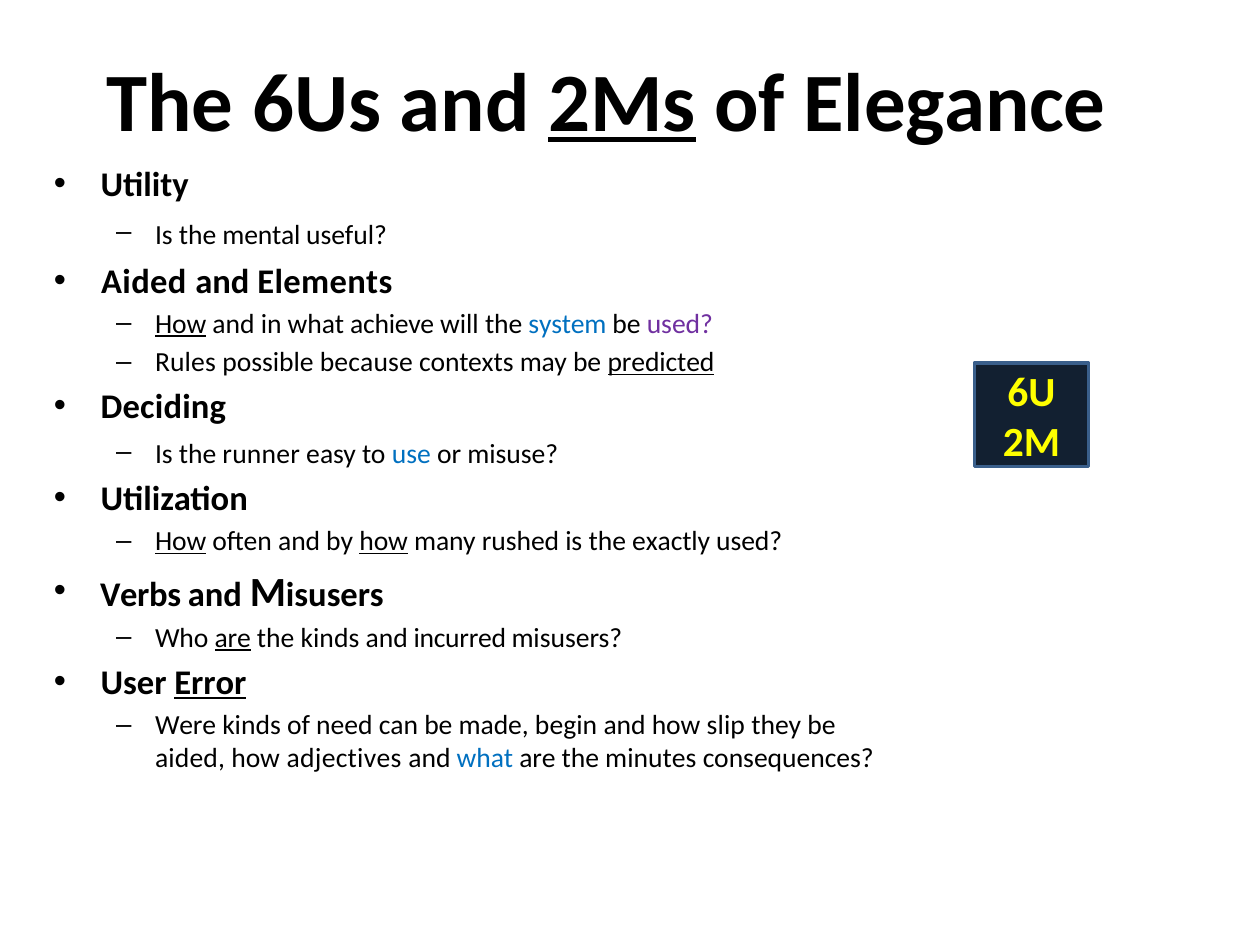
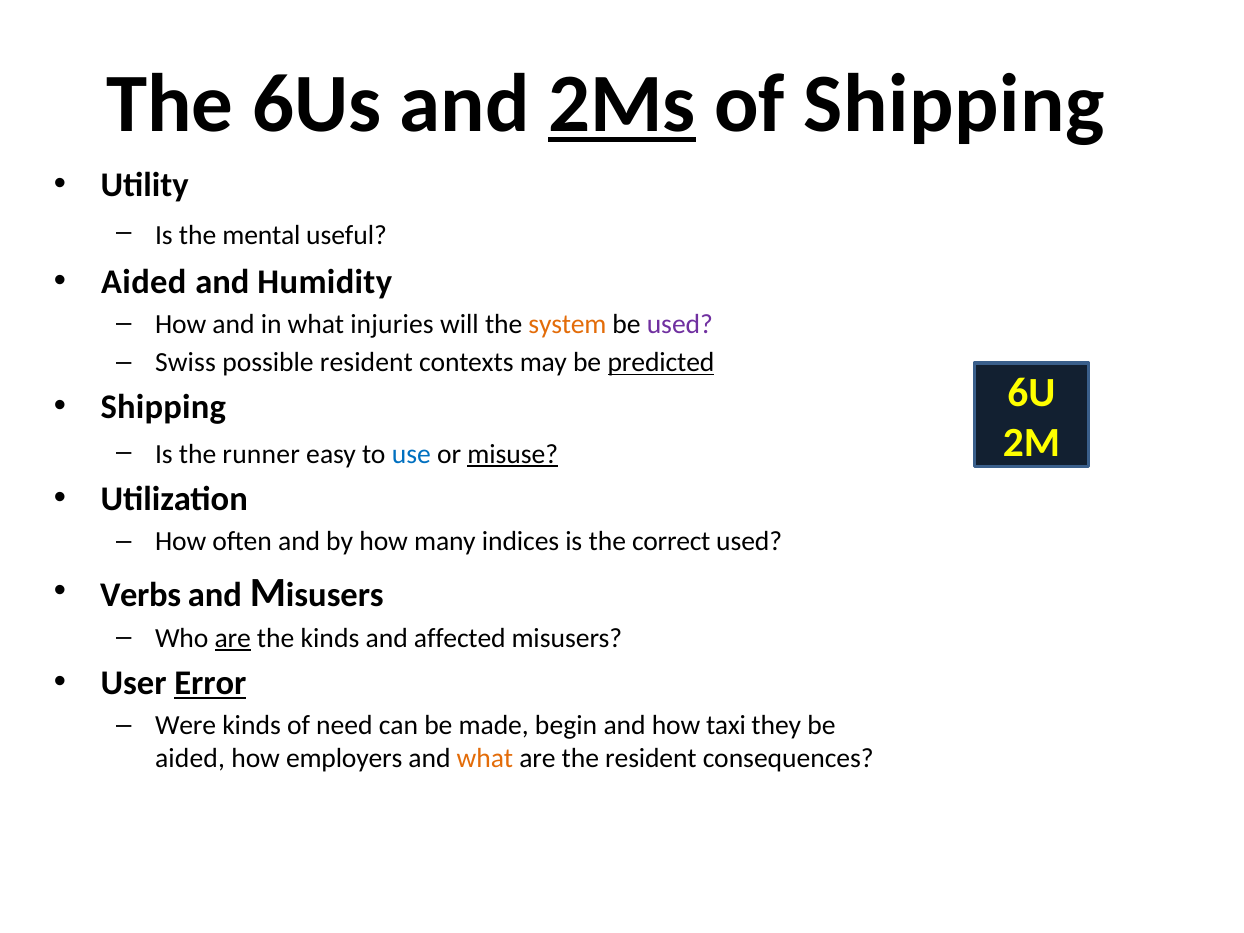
of Elegance: Elegance -> Shipping (954, 104)
Elements: Elements -> Humidity (325, 282)
How underline: present -> none (181, 324)
achieve: achieve -> injuries (392, 324)
system colour: blue -> orange (567, 324)
Rules: Rules -> Swiss (185, 363)
possible because: because -> resident (366, 363)
Deciding: Deciding -> Shipping (163, 407)
misuse underline: none -> present (513, 454)
How underline: present -> none (181, 542)
how underline: present -> none (384, 542)
rushed: rushed -> indices (521, 542)
exactly: exactly -> correct (671, 542)
incurred: incurred -> affected (460, 638)
slip: slip -> taxi (726, 726)
adjectives: adjectives -> employers (344, 759)
what colour: blue -> orange (485, 759)
the minutes: minutes -> resident (651, 759)
